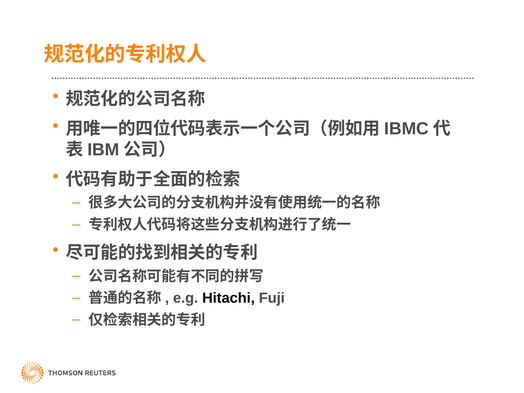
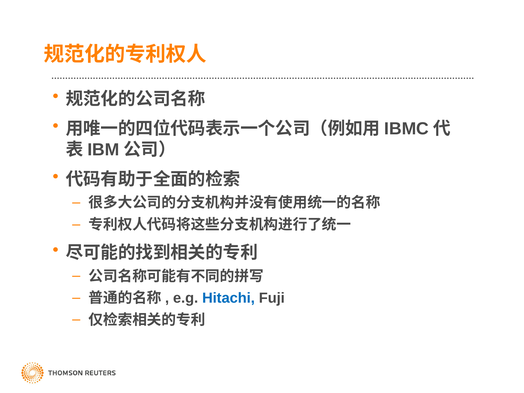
Hitachi colour: black -> blue (228, 298)
